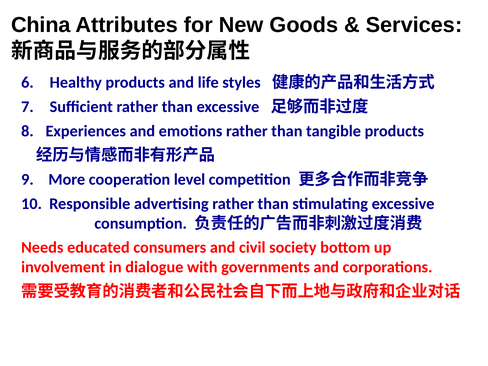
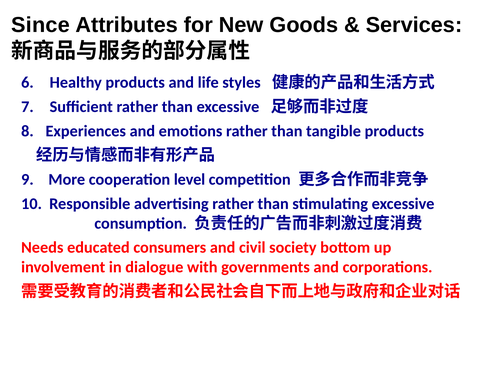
China: China -> Since (41, 25)
